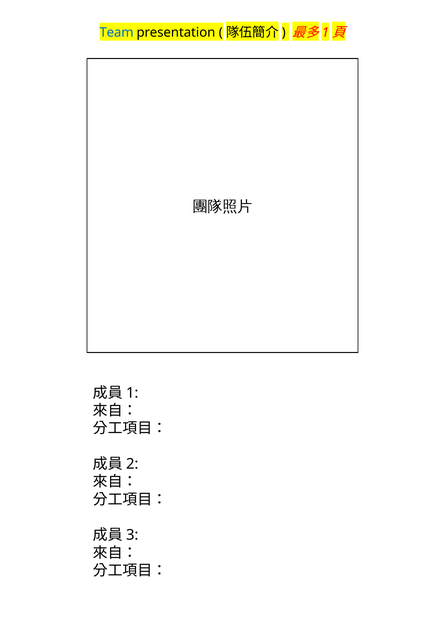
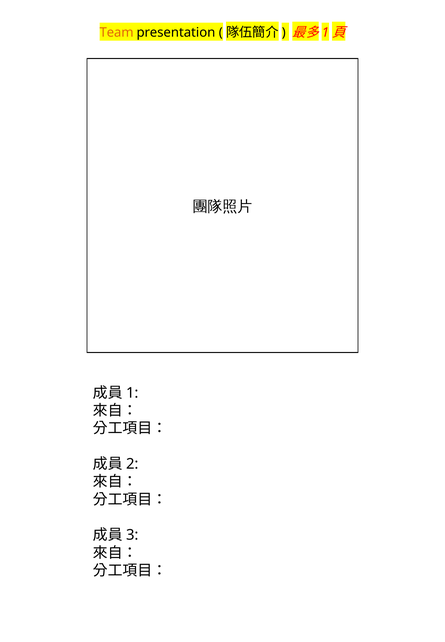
Team colour: blue -> orange (117, 33)
